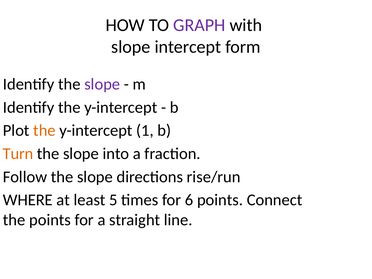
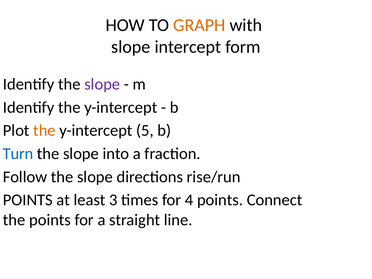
GRAPH colour: purple -> orange (199, 25)
y-intercept 1: 1 -> 5 (145, 131)
Turn colour: orange -> blue (18, 154)
WHERE: WHERE -> POINTS (28, 200)
least 5: 5 -> 3 (113, 200)
for 6: 6 -> 4 (189, 200)
